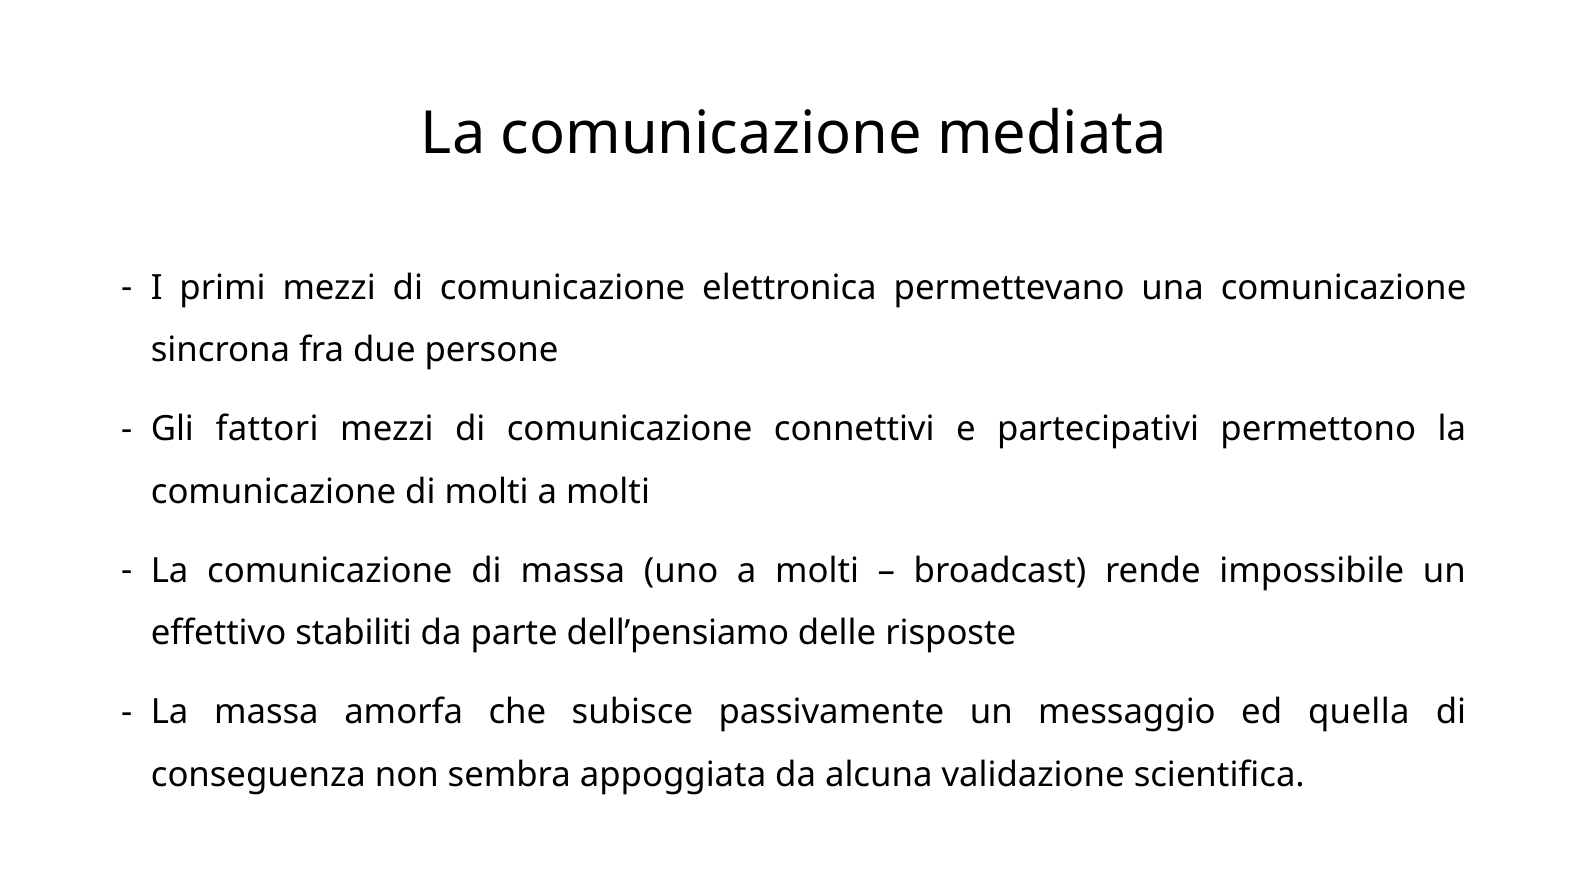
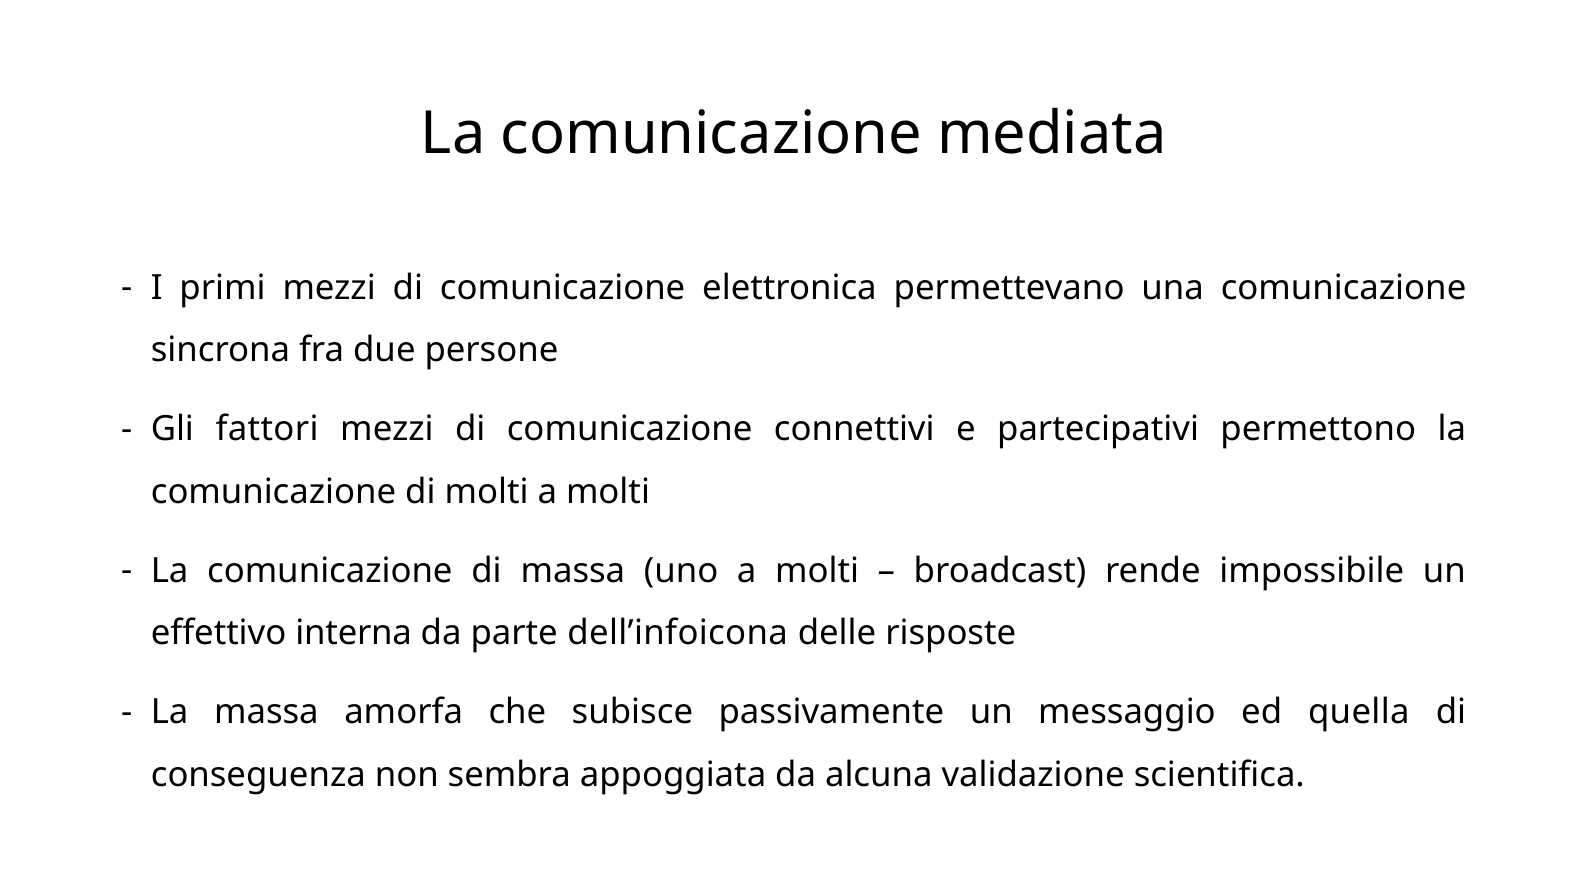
stabiliti: stabiliti -> interna (354, 633)
dell’pensiamo: dell’pensiamo -> dell’infoicona (678, 633)
